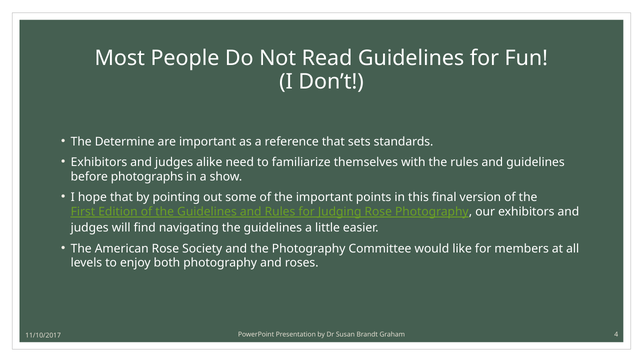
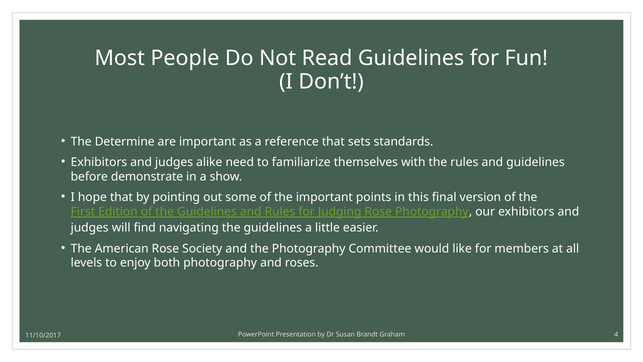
photographs: photographs -> demonstrate (147, 176)
